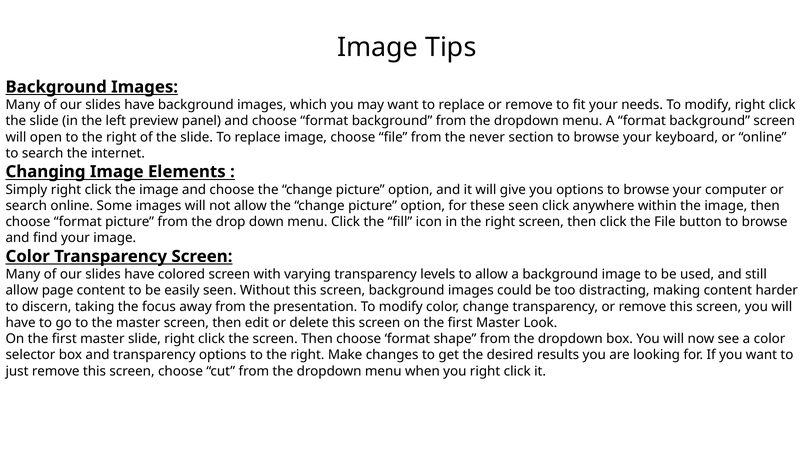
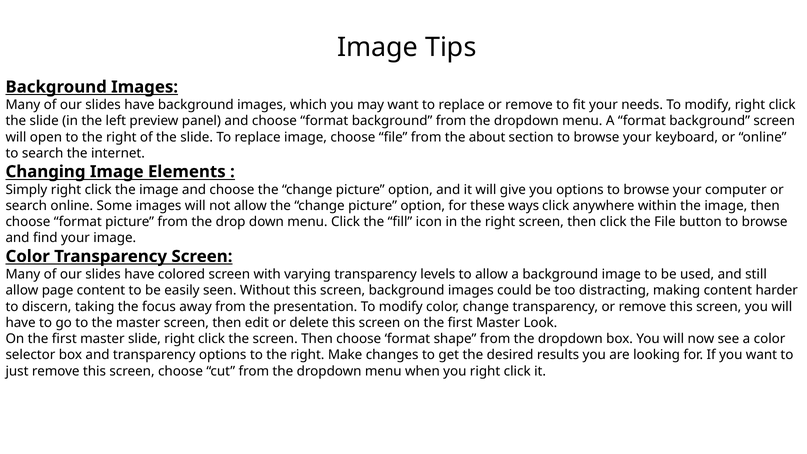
never: never -> about (487, 137)
these seen: seen -> ways (524, 206)
